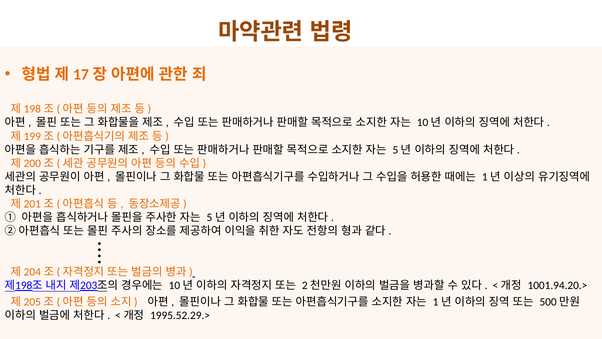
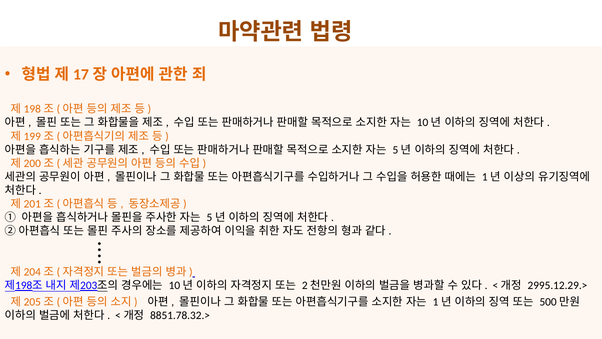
1001.94.20.>: 1001.94.20.> -> 2995.12.29.> (557, 285)
1995.52.29.>: 1995.52.29.> -> 8851.78.32.> (180, 315)
